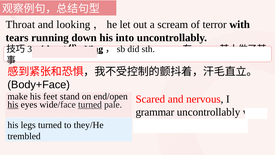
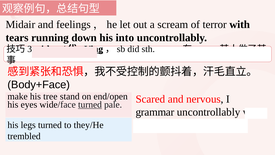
Throat: Throat -> Midair (20, 24)
looking: looking -> feelings (74, 24)
feet: feet -> tree (50, 96)
his underline: present -> none (13, 104)
